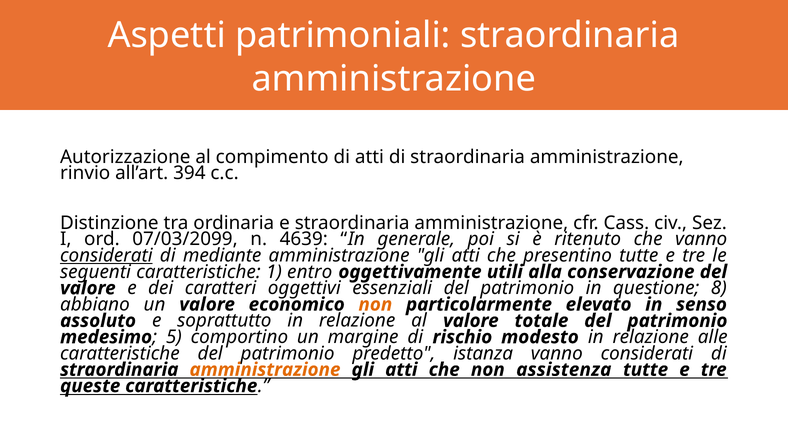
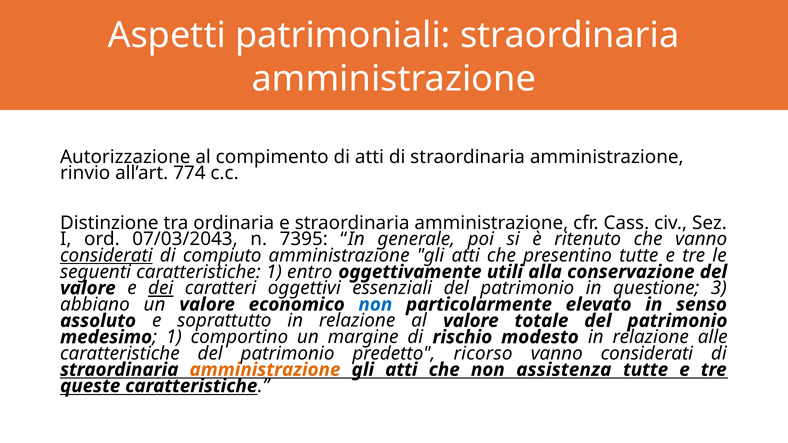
394: 394 -> 774 (189, 173)
07/03/2099: 07/03/2099 -> 07/03/2043 (185, 239)
4639: 4639 -> 7395 (304, 239)
mediante: mediante -> compiuto (222, 256)
dei underline: none -> present (161, 288)
8: 8 -> 3 (719, 288)
non colour: orange -> blue (375, 305)
5: 5 -> 1 (174, 337)
istanza: istanza -> ricorso (483, 354)
